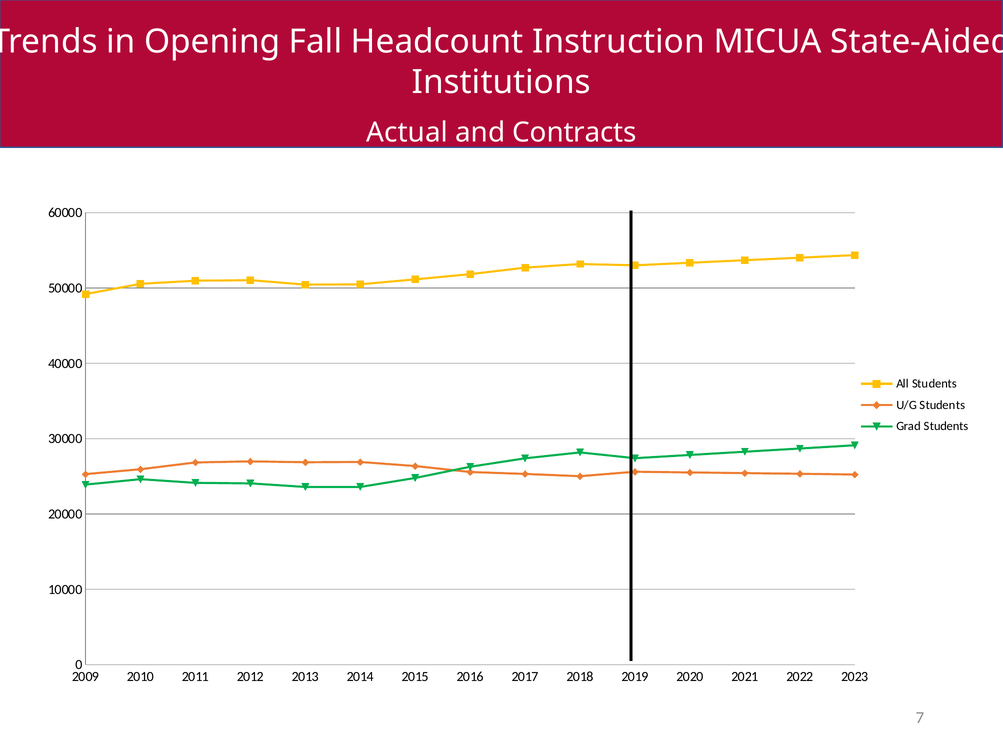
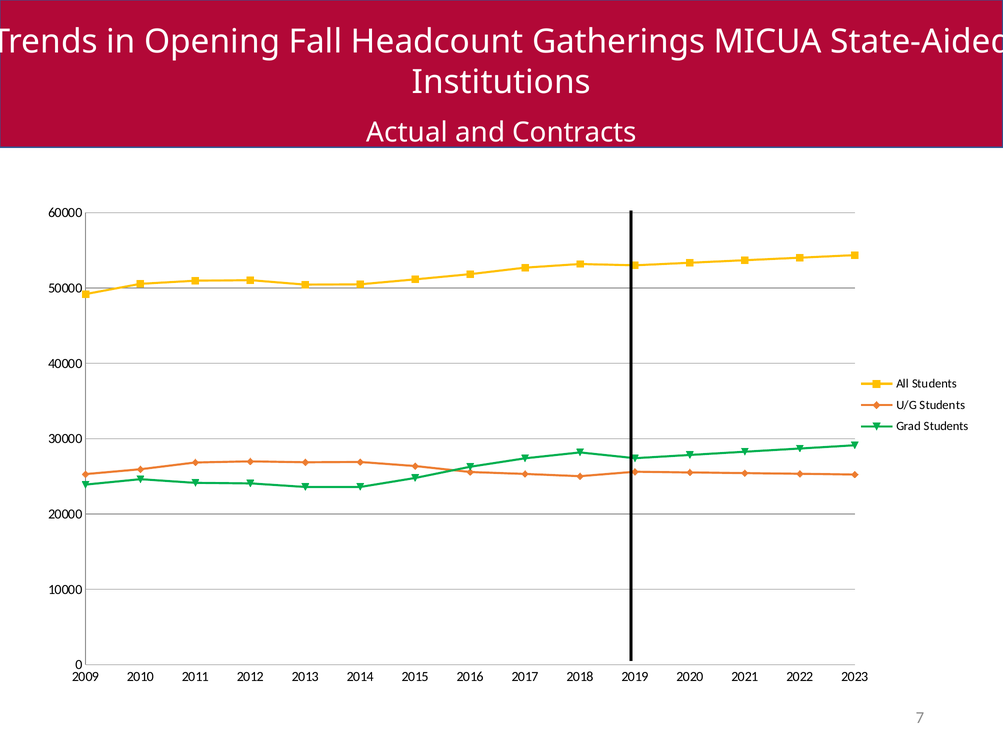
Instruction: Instruction -> Gatherings (619, 42)
